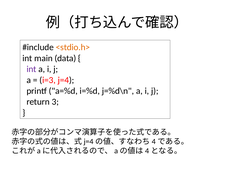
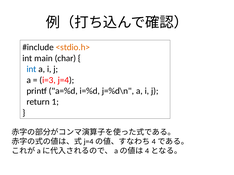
data: data -> char (65, 58)
int colour: purple -> blue (31, 69)
3: 3 -> 1 (55, 102)
